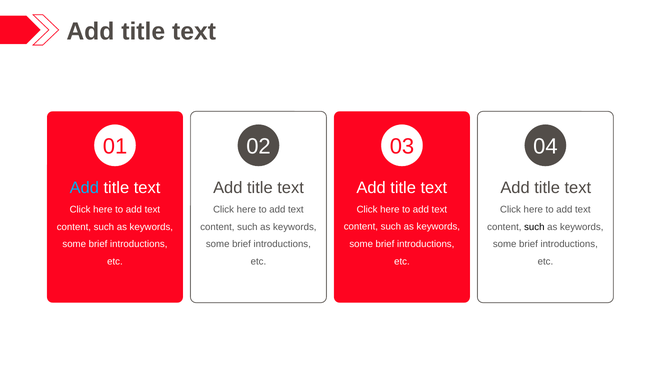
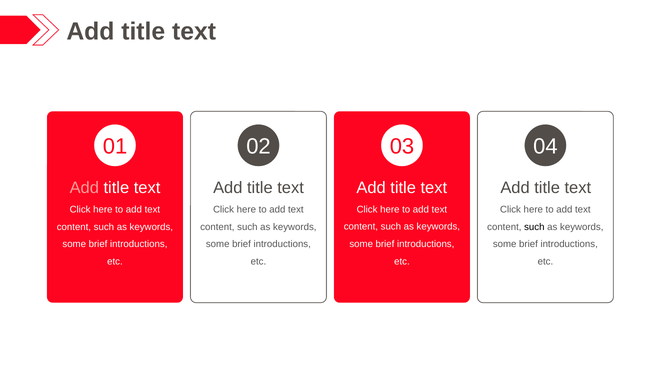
Add colour: light blue -> pink (84, 187)
